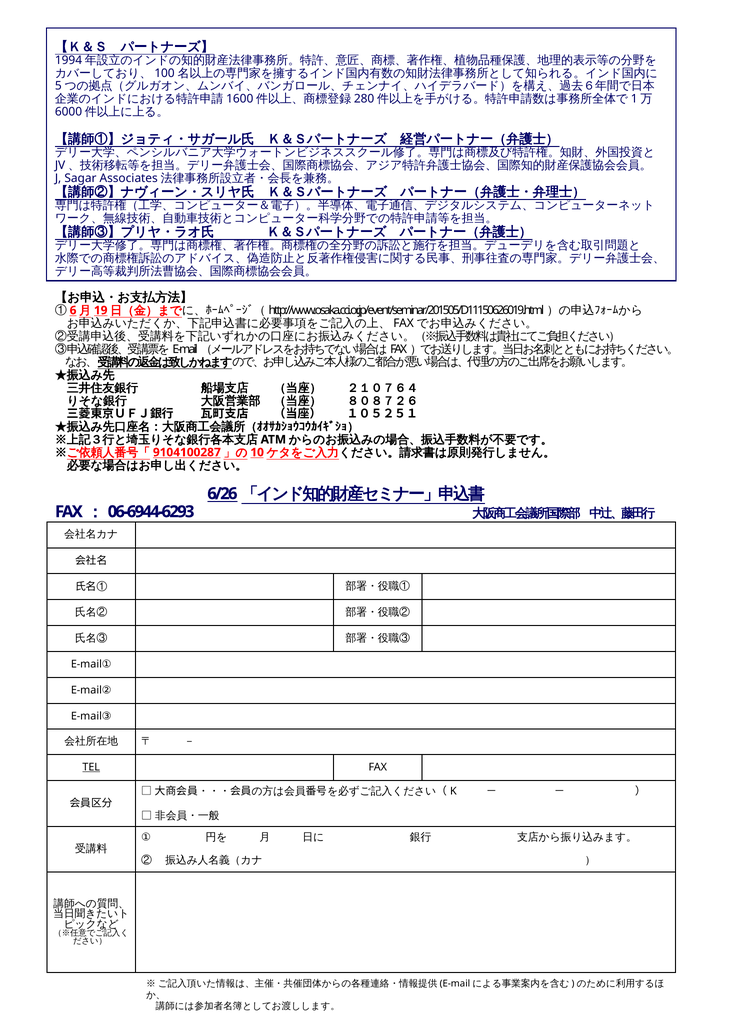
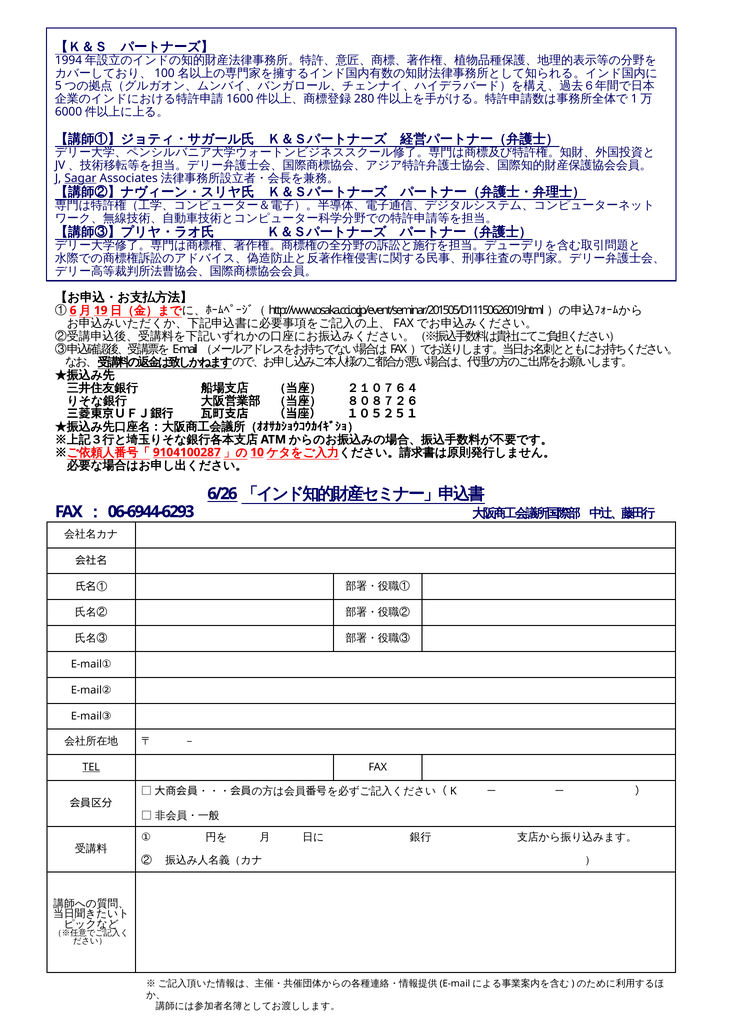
Sagar underline: none -> present (80, 178)
